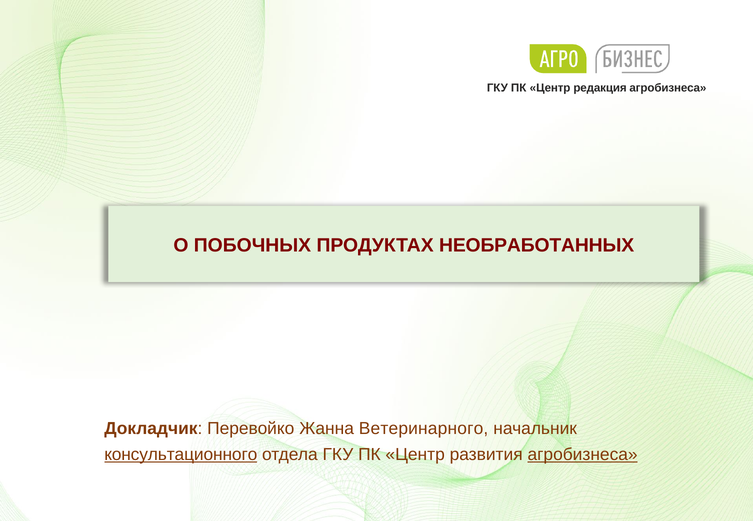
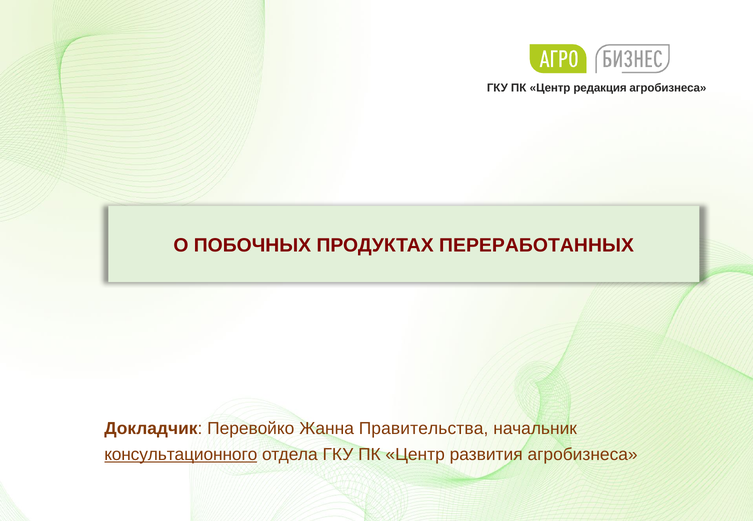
НЕОБРАБОТАННЫХ: НЕОБРАБОТАННЫХ -> ПЕРЕРАБОТАННЫХ (537, 245)
Ветеринарного: Ветеринарного -> Правительства (424, 429)
агробизнеса underline: present -> none (583, 455)
